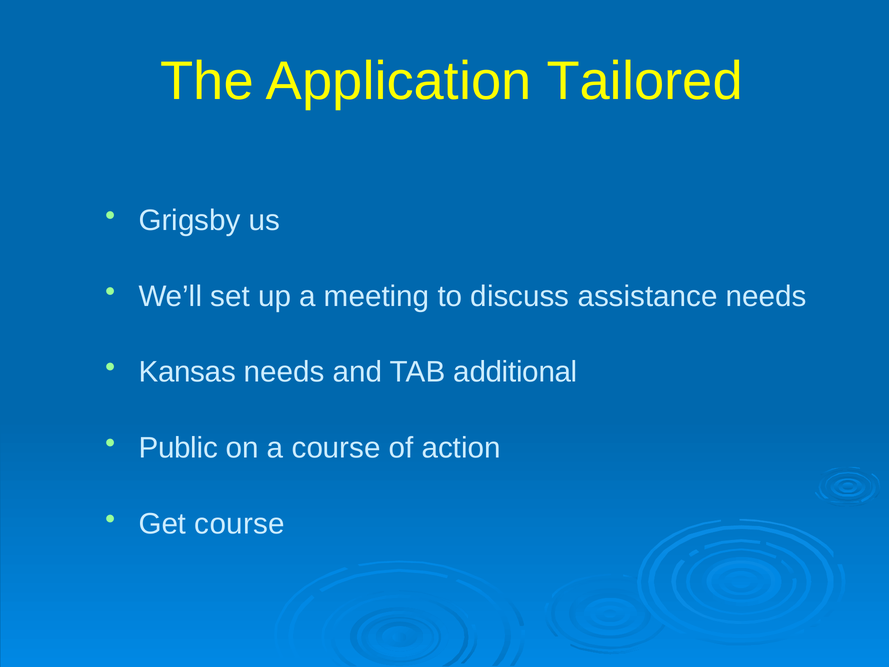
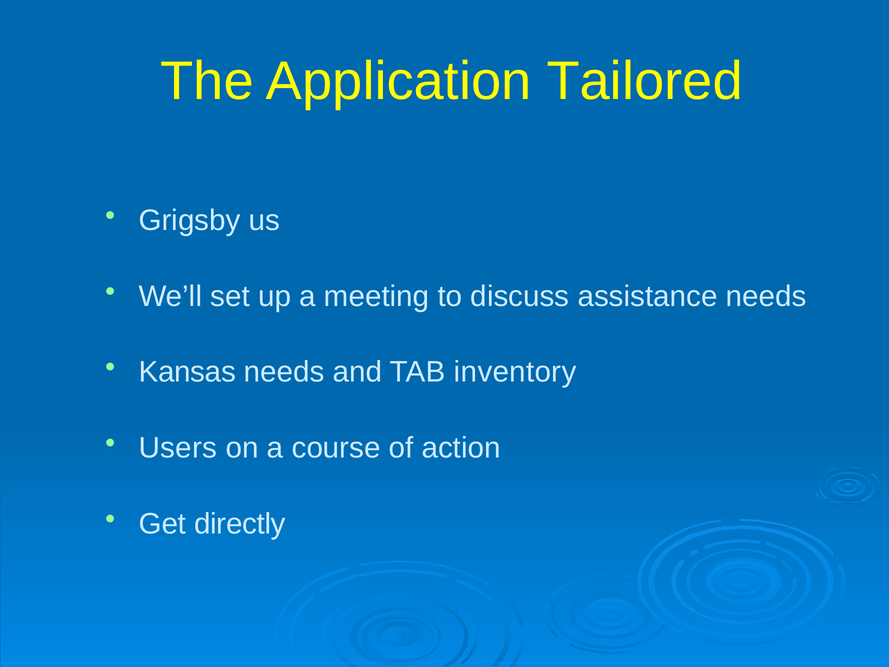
additional: additional -> inventory (515, 372)
Public: Public -> Users (178, 448)
Get course: course -> directly (240, 524)
